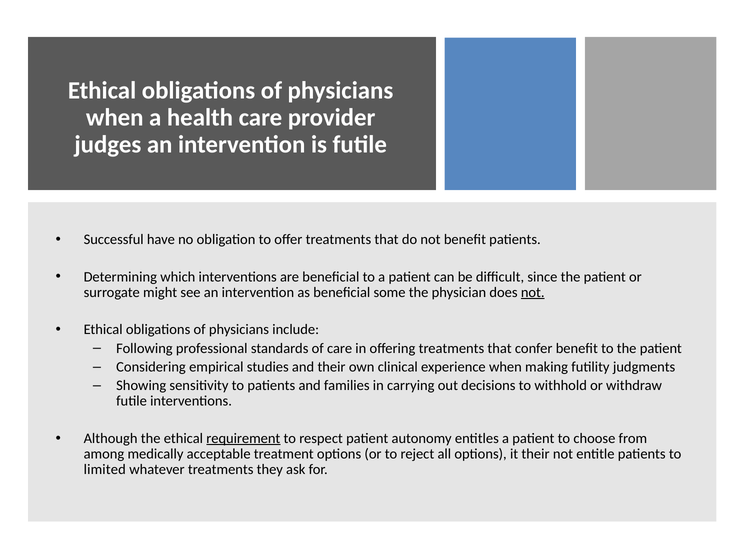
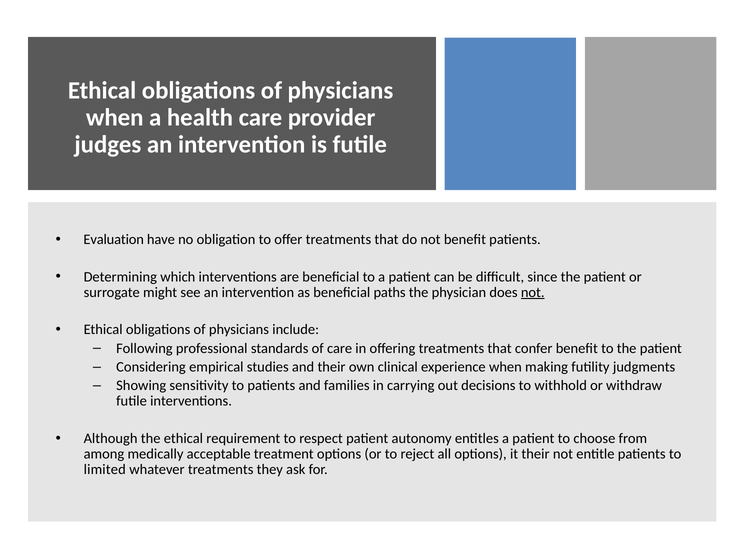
Successful: Successful -> Evaluation (114, 239)
some: some -> paths (390, 292)
requirement underline: present -> none (243, 438)
